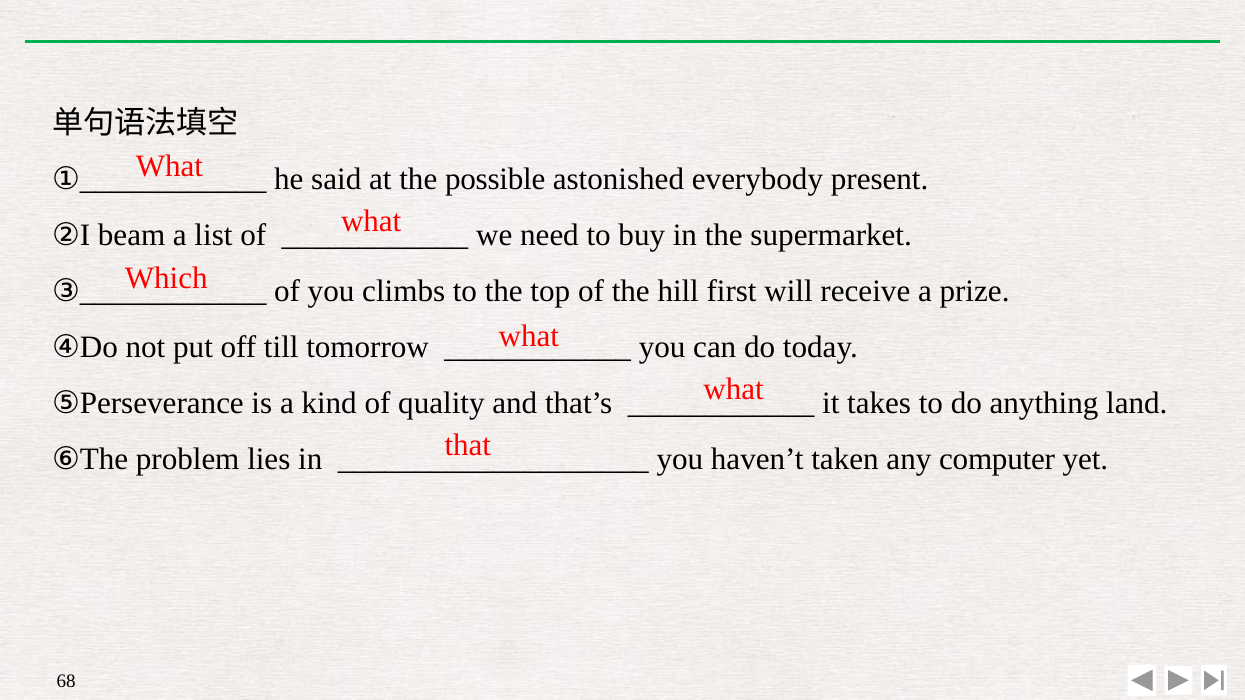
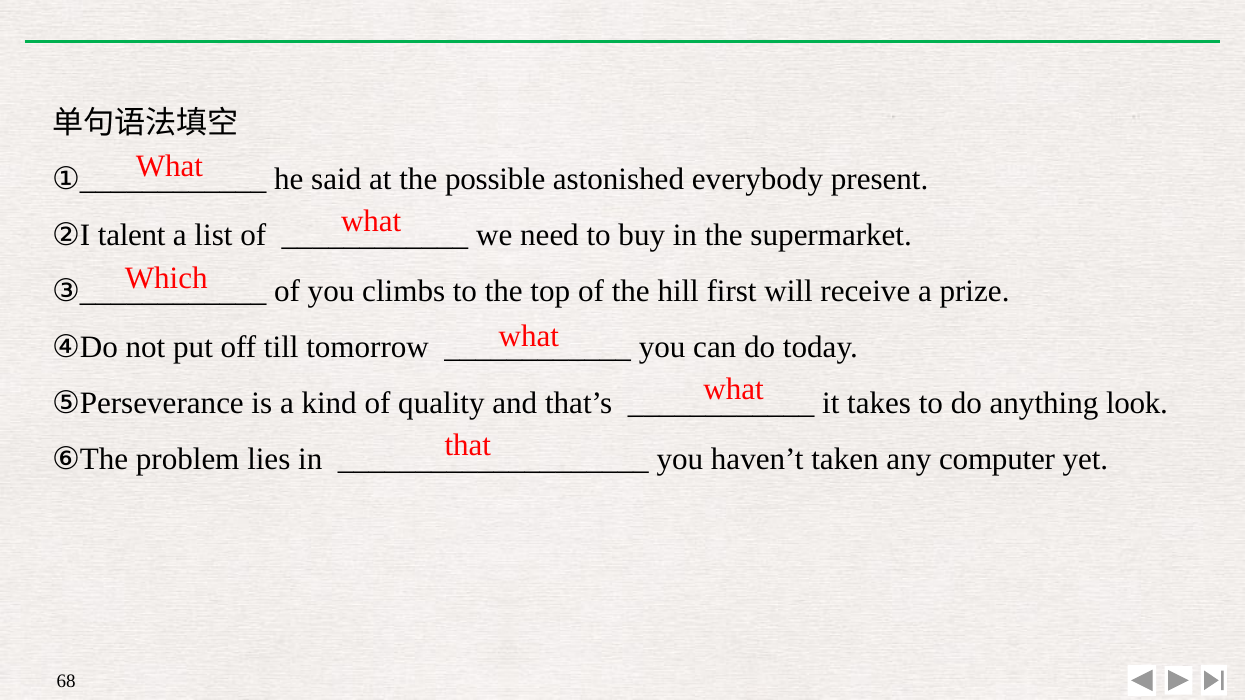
beam: beam -> talent (132, 235)
land: land -> look (1137, 403)
